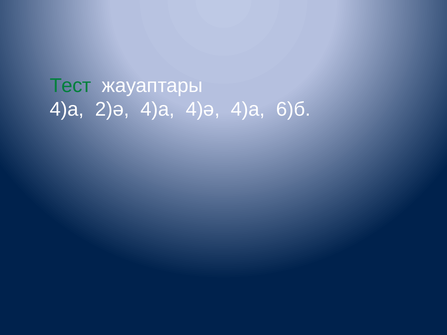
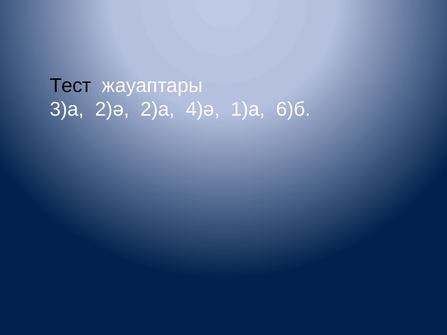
Тест colour: green -> black (71, 86)
4)а: 4)а -> 3)а (67, 109)
2)ә 4)а: 4)а -> 2)а (157, 109)
4)ә 4)а: 4)а -> 1)а (248, 109)
